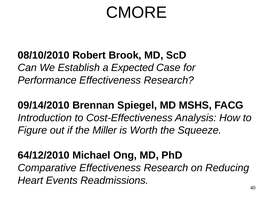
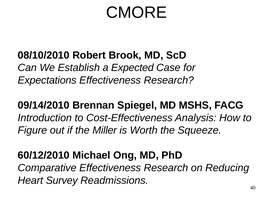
Performance: Performance -> Expectations (47, 80)
64/12/2010: 64/12/2010 -> 60/12/2010 (44, 155)
Events: Events -> Survey (62, 180)
